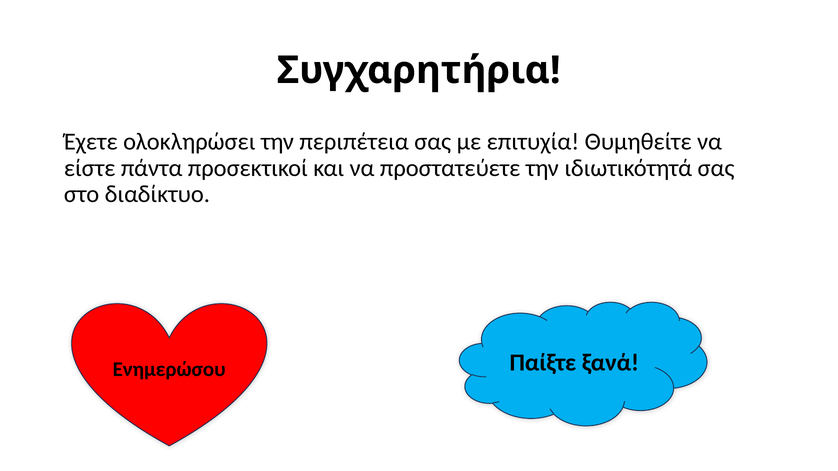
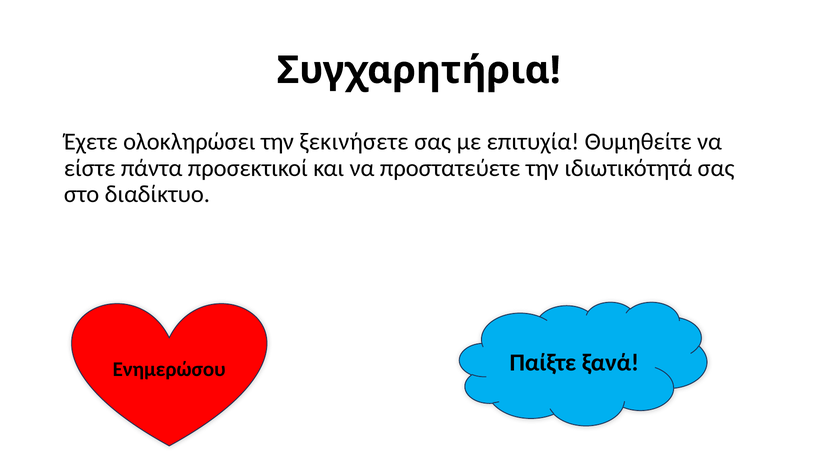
περιπέτεια: περιπέτεια -> ξεκινήσετε (354, 142)
